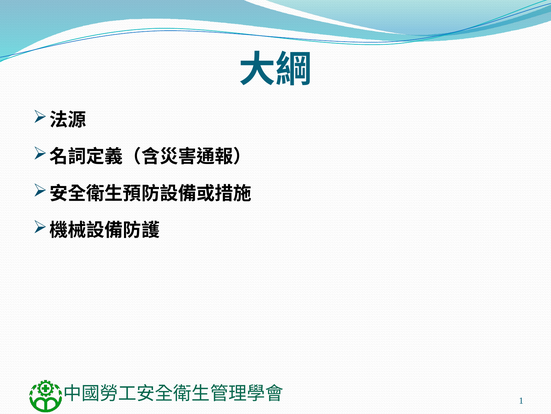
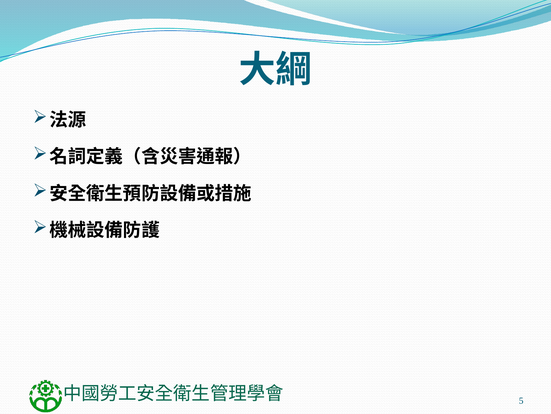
1: 1 -> 5 (521, 400)
